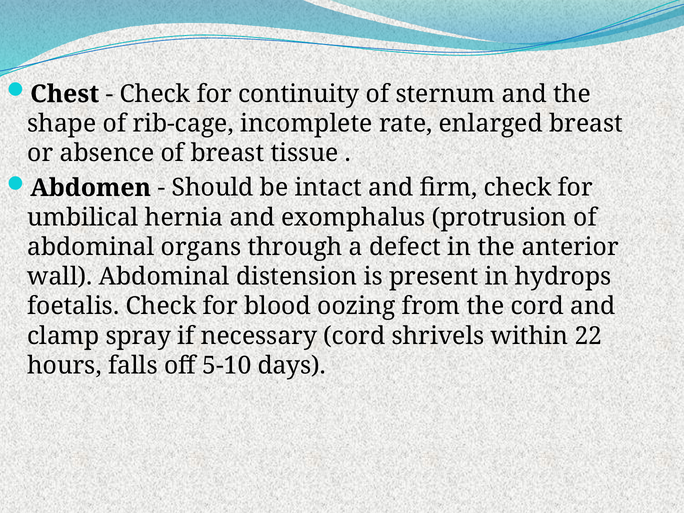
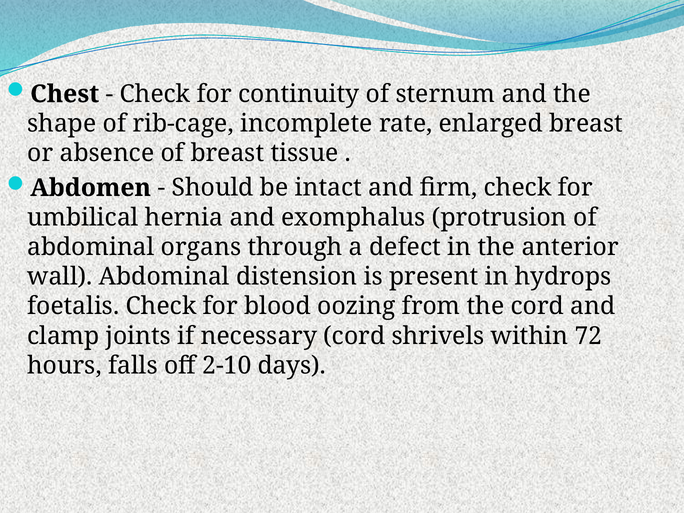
spray: spray -> joints (138, 336)
22: 22 -> 72 (588, 336)
5-10: 5-10 -> 2-10 (227, 366)
